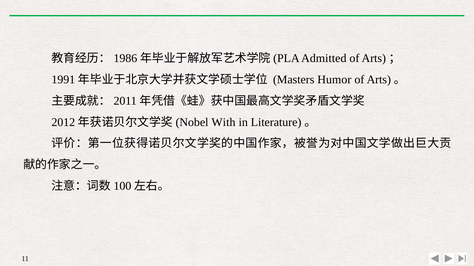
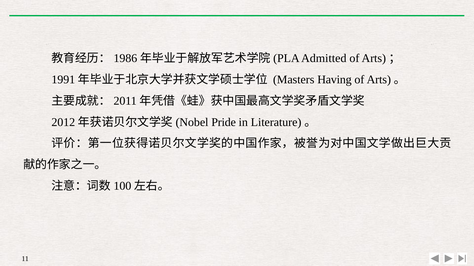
Humor: Humor -> Having (334, 80)
With: With -> Pride (224, 122)
